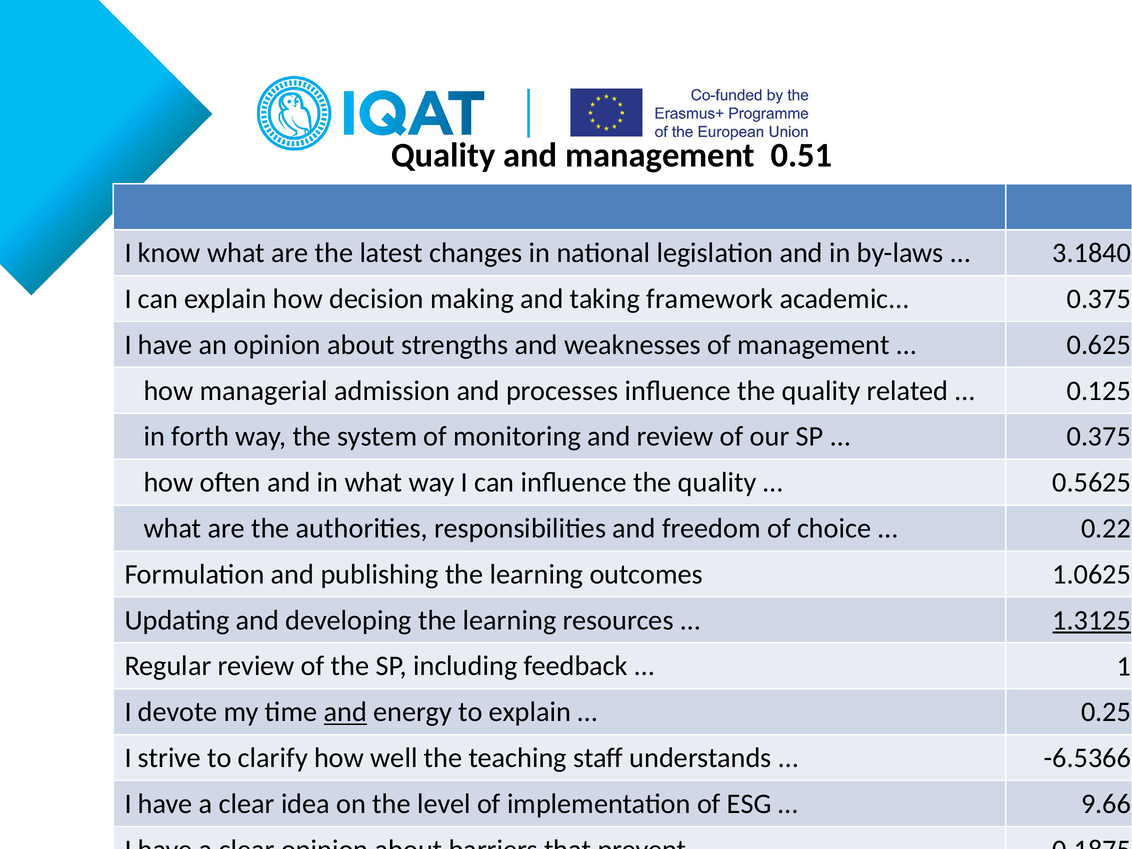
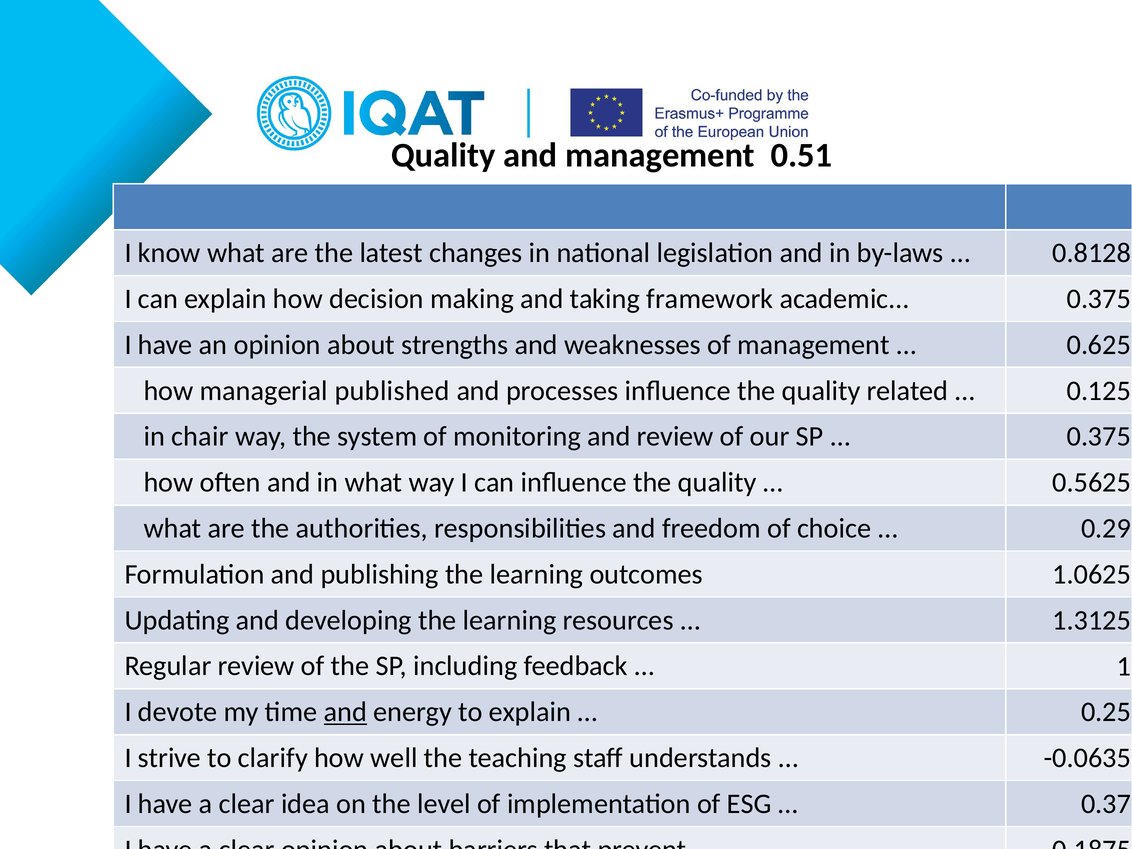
3.1840: 3.1840 -> 0.8128 (1092, 253)
admission: admission -> published (392, 391)
forth: forth -> chair (200, 437)
0.22: 0.22 -> 0.29 (1106, 528)
1.3125 underline: present -> none (1092, 620)
-6.5366: -6.5366 -> -0.0635 (1087, 758)
9.66: 9.66 -> 0.37 (1106, 804)
